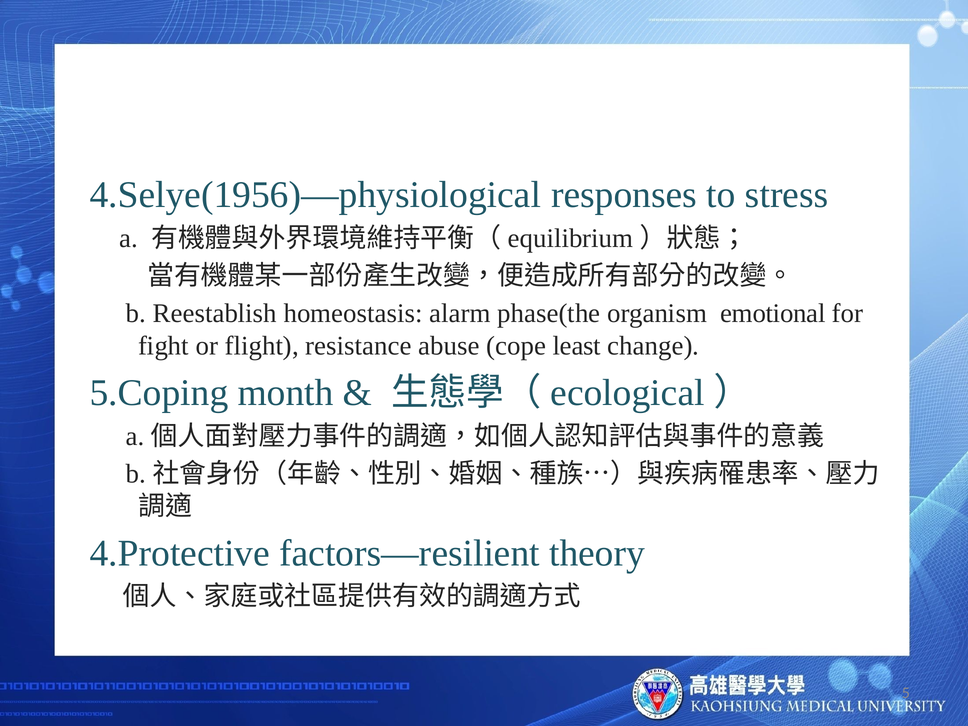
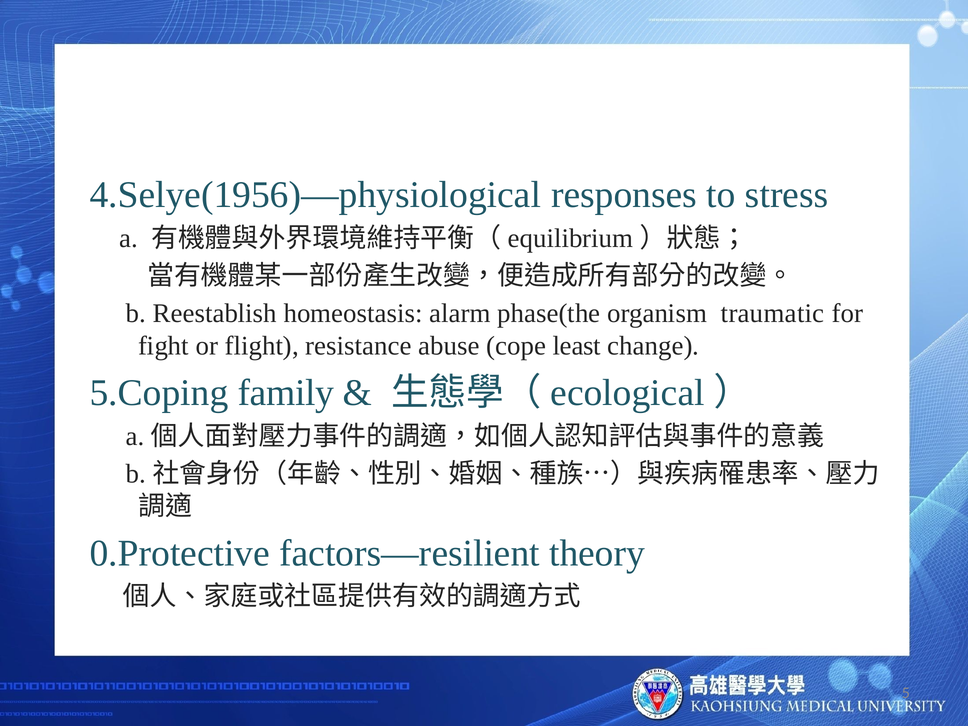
emotional: emotional -> traumatic (773, 314)
month: month -> family (286, 393)
4.Protective: 4.Protective -> 0.Protective (180, 553)
